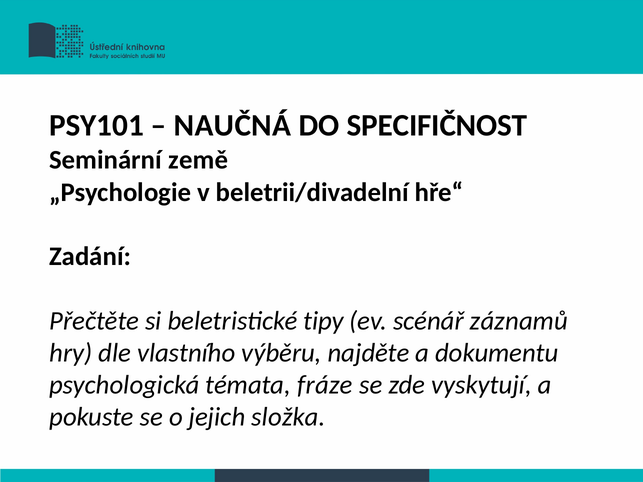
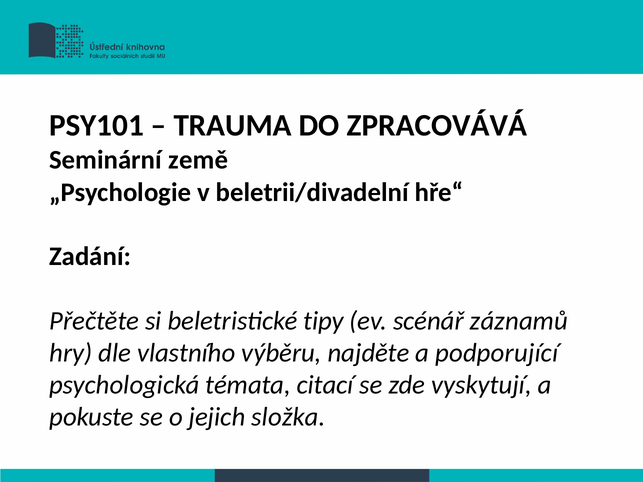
NAUČNÁ: NAUČNÁ -> TRAUMA (233, 126)
SPECIFIČNOST: SPECIFIČNOST -> ZPRACOVÁVÁ (437, 126)
dokumentu: dokumentu -> podporující (497, 353)
fráze: fráze -> citací (325, 385)
